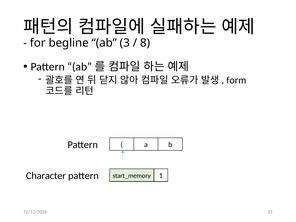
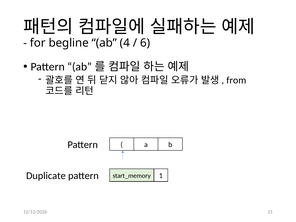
3: 3 -> 4 (125, 43)
8: 8 -> 6 (145, 43)
form: form -> from (236, 80)
Character: Character -> Duplicate (46, 176)
